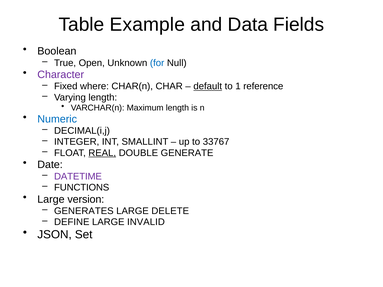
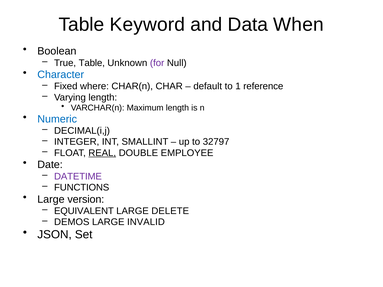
Example: Example -> Keyword (147, 25)
Fields: Fields -> When (299, 25)
True Open: Open -> Table (92, 63)
for colour: blue -> purple (157, 63)
Character colour: purple -> blue (61, 75)
default underline: present -> none (208, 86)
33767: 33767 -> 32797 (216, 142)
GENERATE: GENERATE -> EMPLOYEE (187, 153)
GENERATES: GENERATES -> EQUIVALENT (84, 211)
DEFINE: DEFINE -> DEMOS (72, 222)
